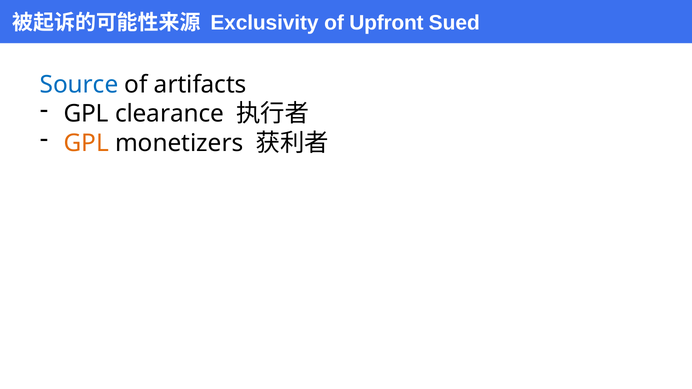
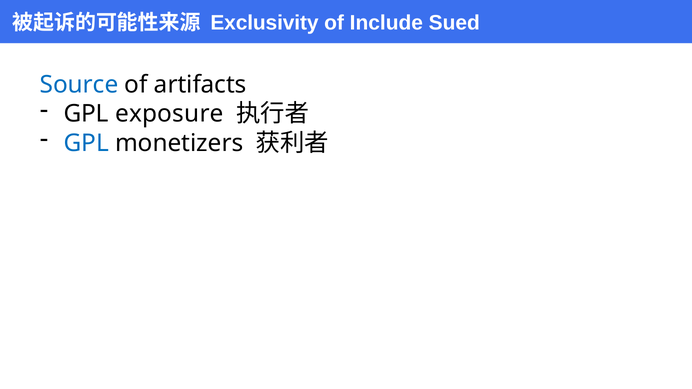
Upfront: Upfront -> Include (386, 23)
clearance: clearance -> exposure (169, 114)
GPL colour: orange -> blue (86, 143)
